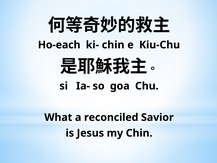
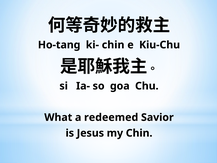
Ho-each: Ho-each -> Ho-tang (59, 45)
reconciled: reconciled -> redeemed (111, 117)
